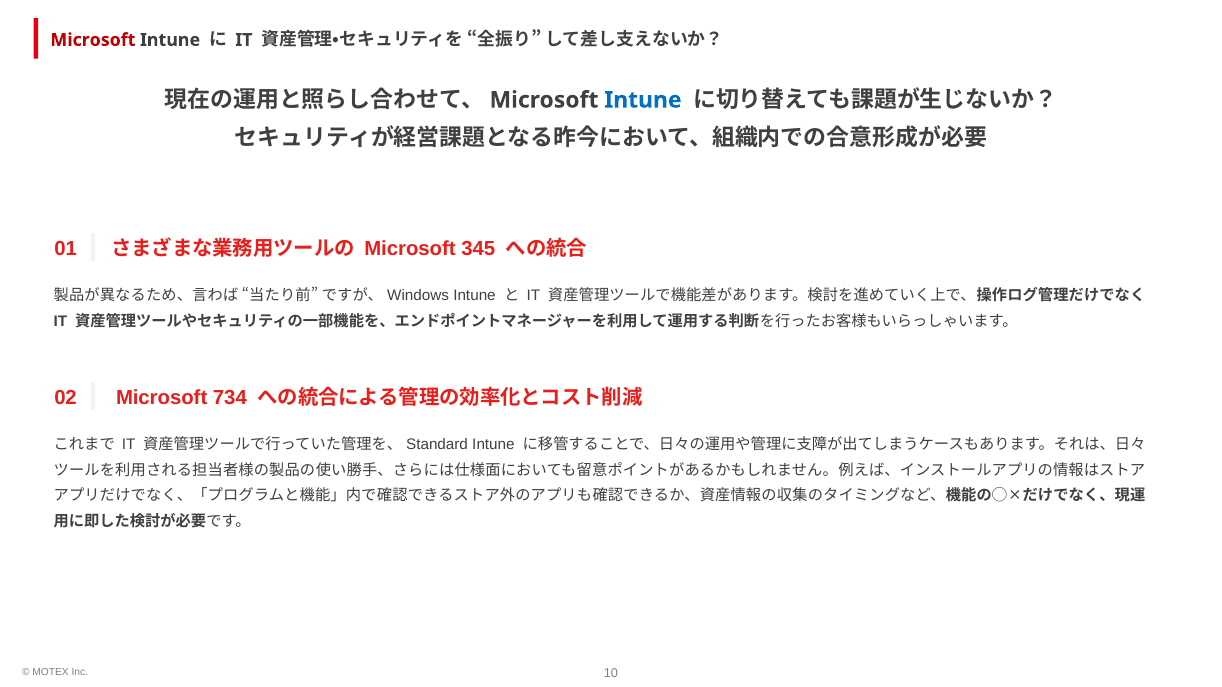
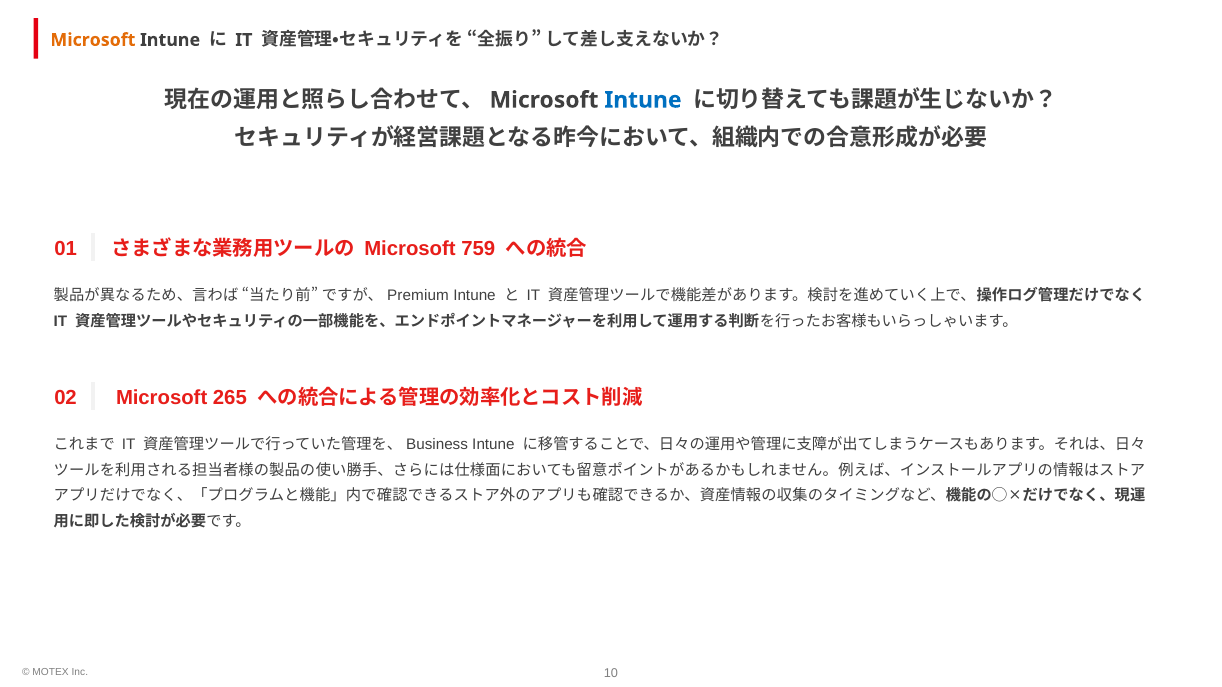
Microsoft colour: red -> orange (93, 40)
345: 345 -> 759 (478, 249)
Windows: Windows -> Premium (418, 296)
734: 734 -> 265 (230, 398)
Standard: Standard -> Business (437, 445)
